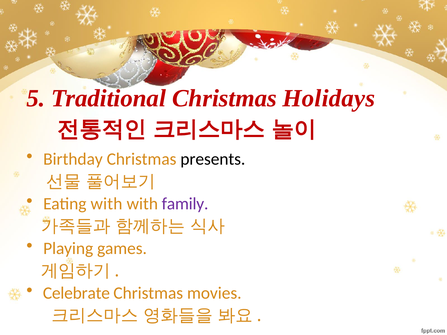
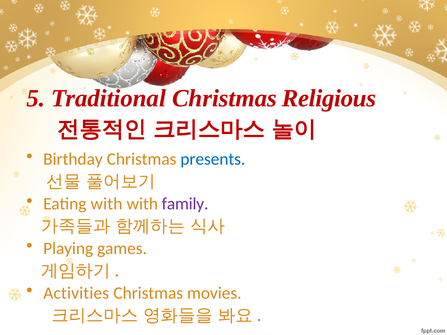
Holidays: Holidays -> Religious (329, 98)
presents colour: black -> blue (213, 159)
Celebrate: Celebrate -> Activities (76, 293)
